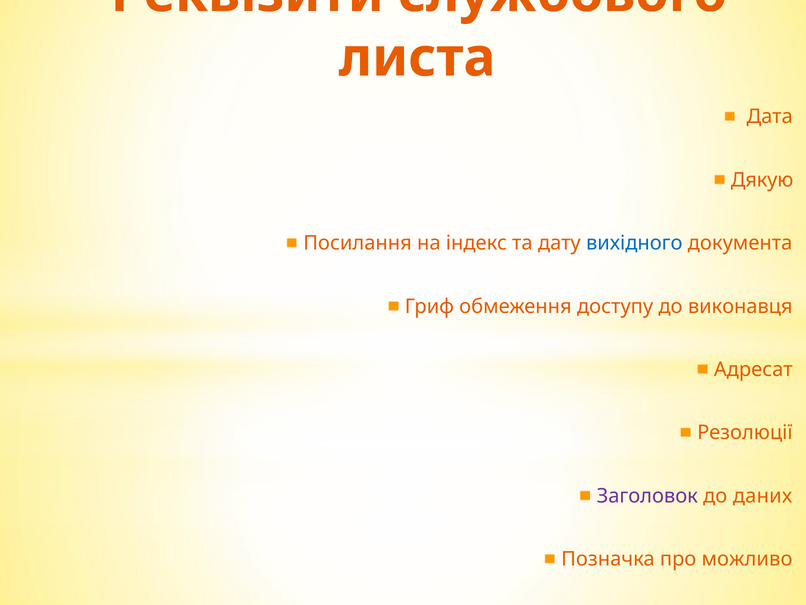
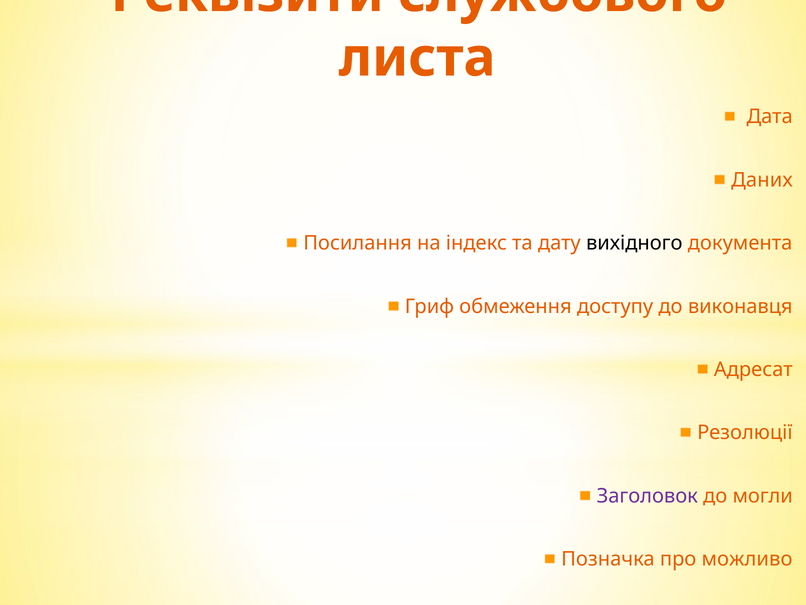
Дякую: Дякую -> Даних (762, 180)
вихідного colour: blue -> black (634, 243)
даних: даних -> могли (763, 496)
